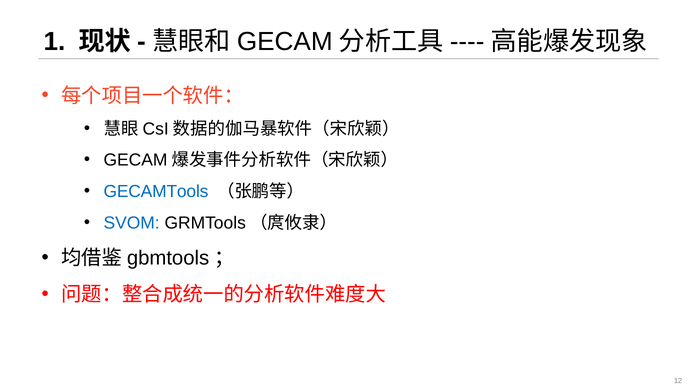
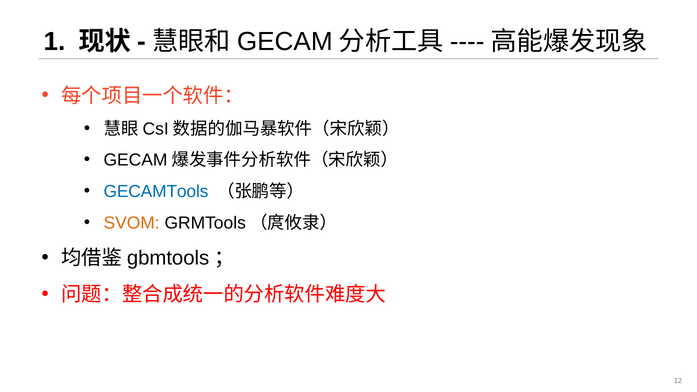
SVOM colour: blue -> orange (132, 223)
